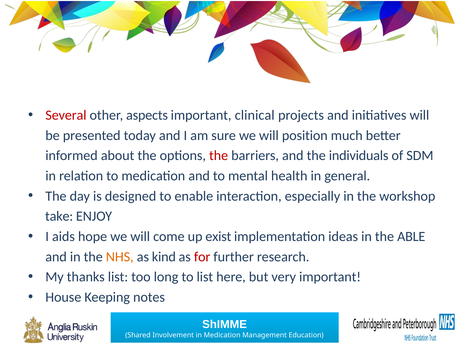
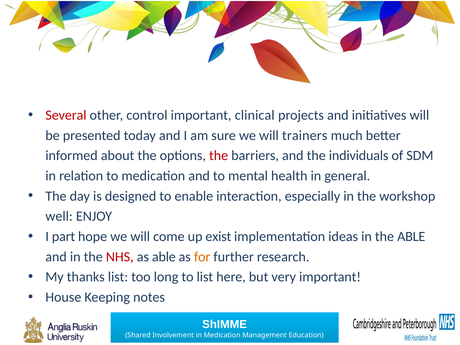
aspects: aspects -> control (147, 115)
position: position -> trainers (305, 135)
take: take -> well (59, 216)
aids: aids -> part (64, 237)
NHS colour: orange -> red (120, 257)
as kind: kind -> able (164, 257)
for colour: red -> orange (202, 257)
